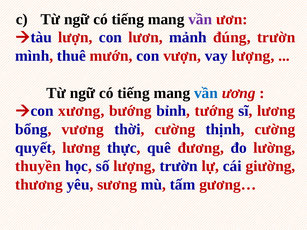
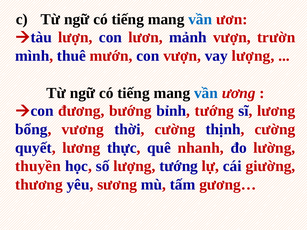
vần colour: purple -> blue (200, 19)
mảnh đúng: đúng -> vượn (232, 37)
xương: xương -> đương (81, 111)
đương: đương -> nhanh (201, 148)
lượng trườn: trườn -> tướng (179, 166)
